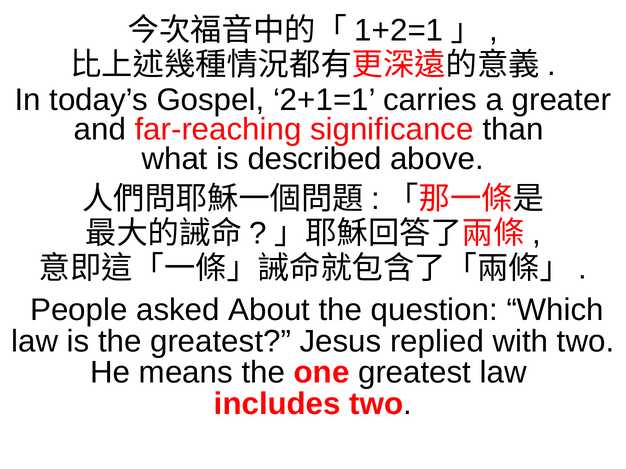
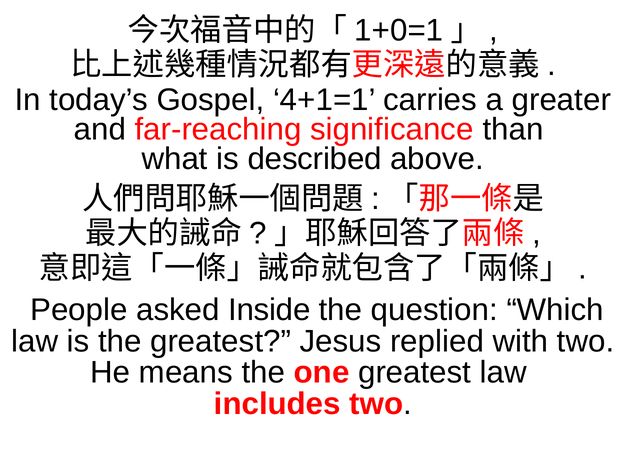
1+2=1: 1+2=1 -> 1+0=1 (399, 30)
2+1=1: 2+1=1 -> 4+1=1 (324, 100)
About: About -> Inside (269, 310)
